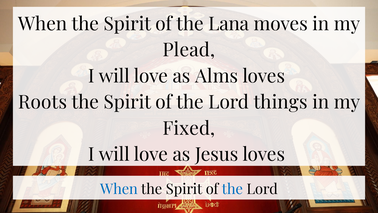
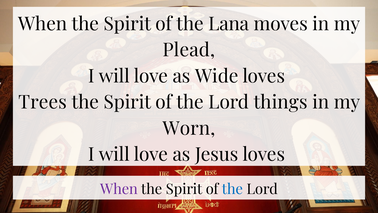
Alms: Alms -> Wide (217, 76)
Roots: Roots -> Trees (43, 102)
Fixed: Fixed -> Worn (189, 128)
When colour: blue -> purple (119, 189)
